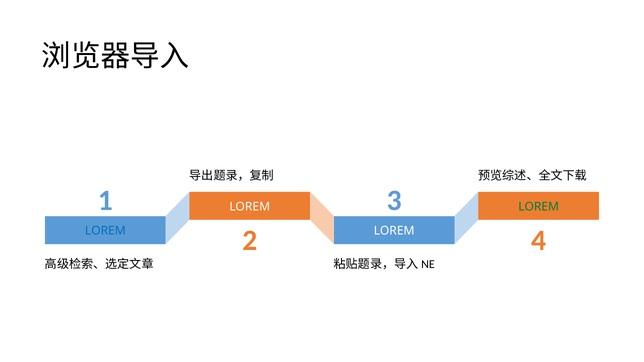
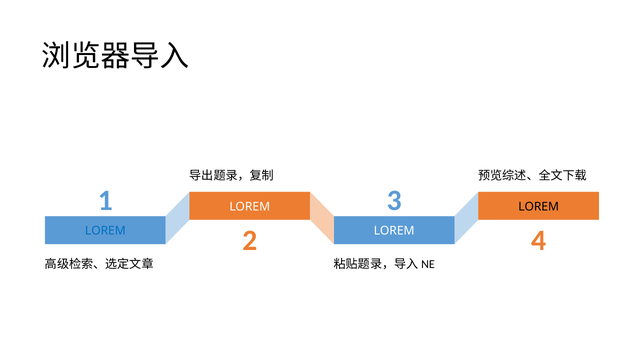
LOREM colour: green -> black (539, 207)
